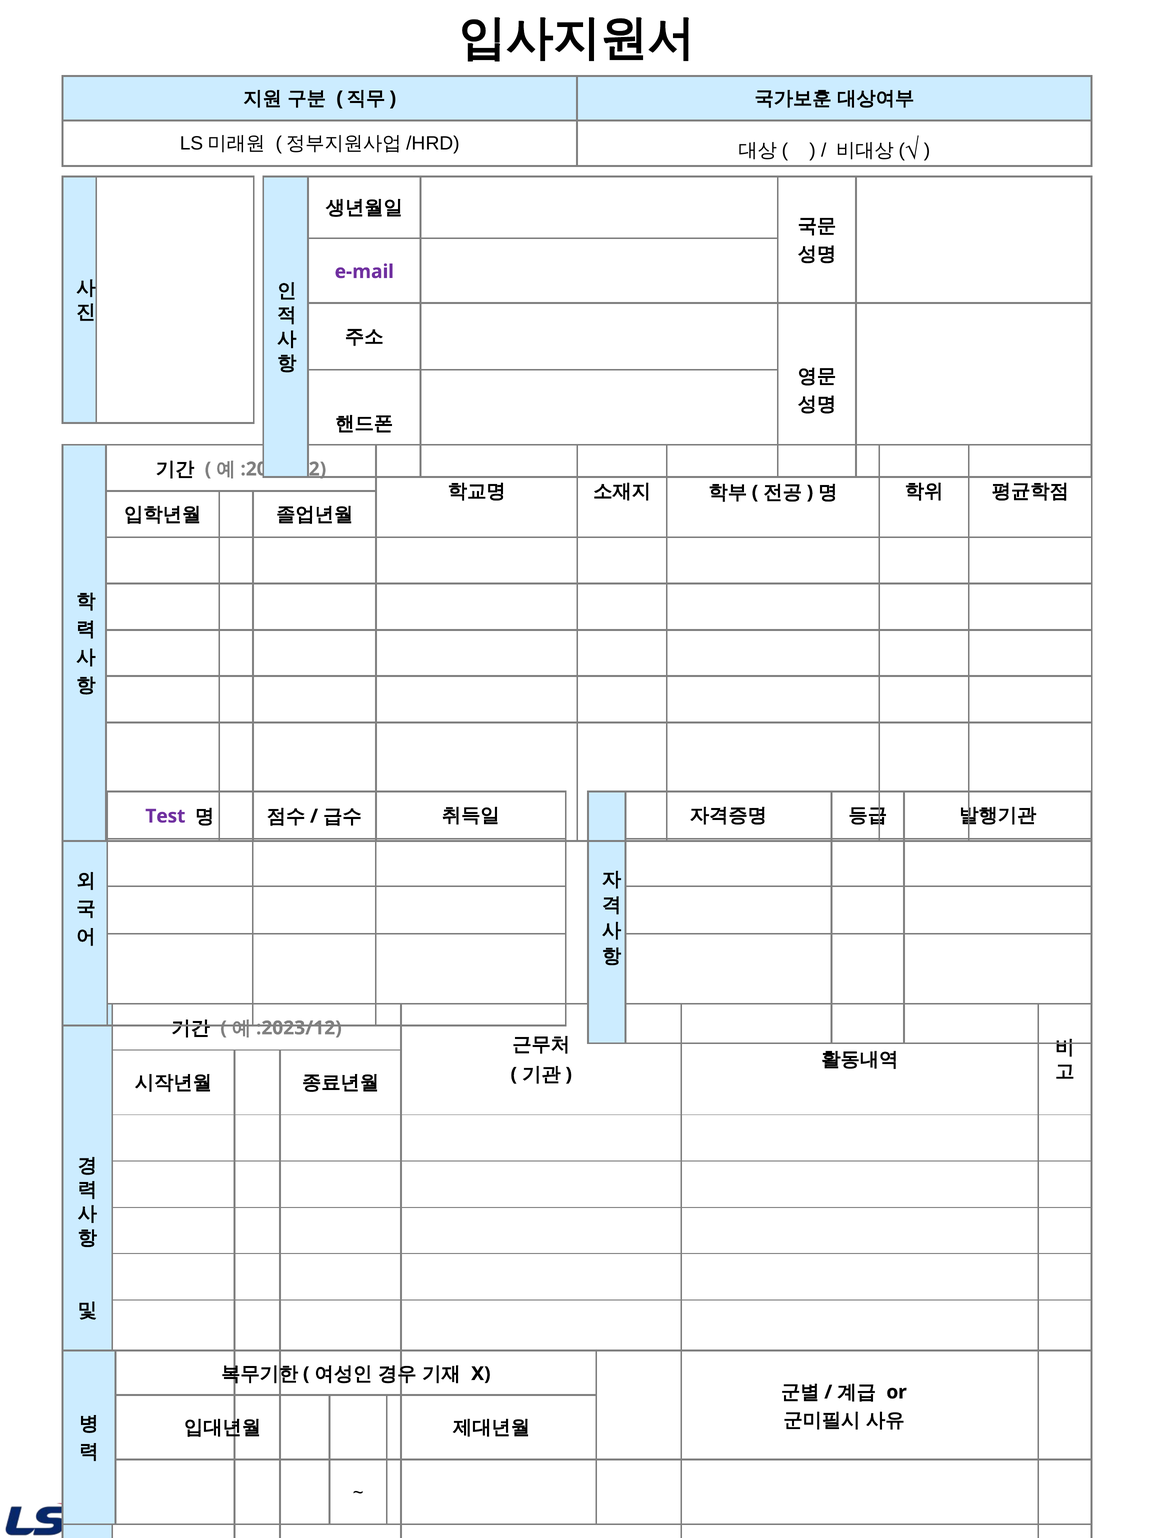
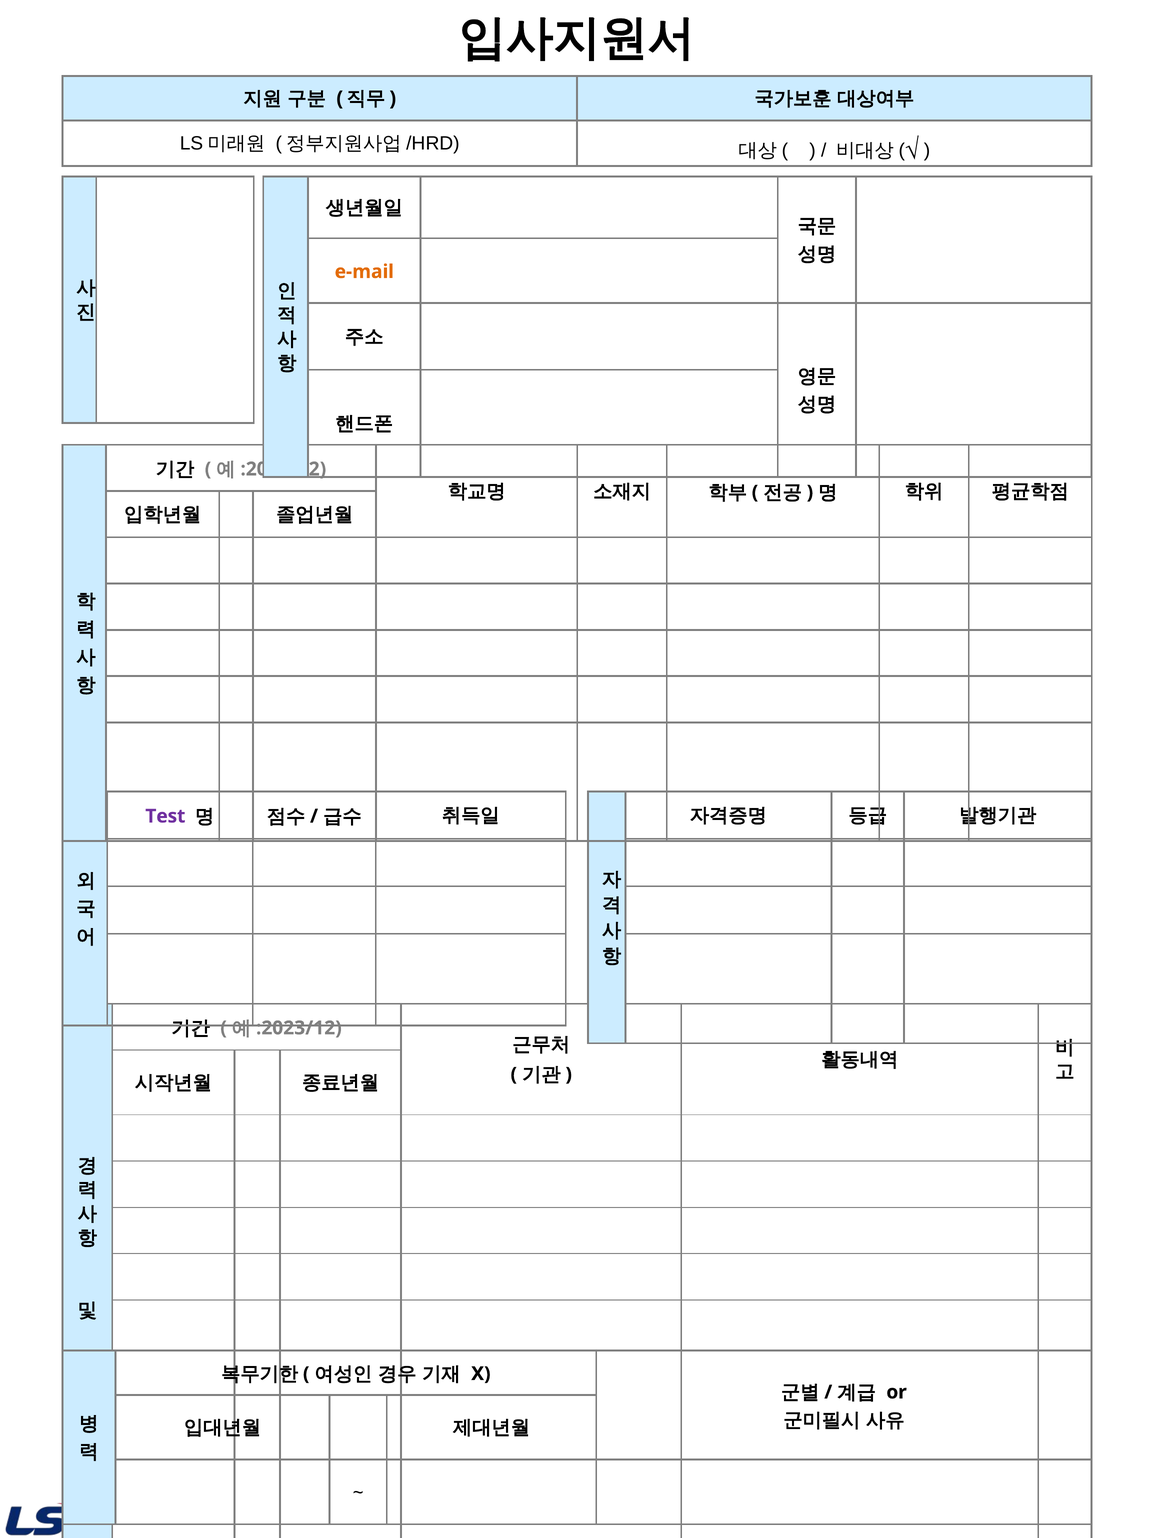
e-mail colour: purple -> orange (364, 272)
